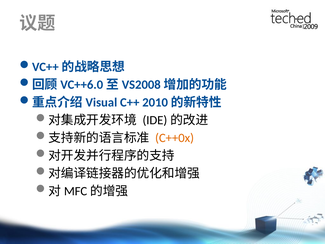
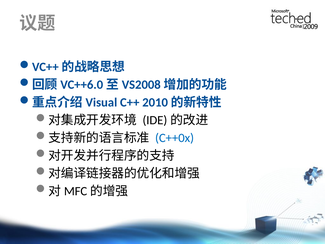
C++0x colour: orange -> blue (175, 138)
